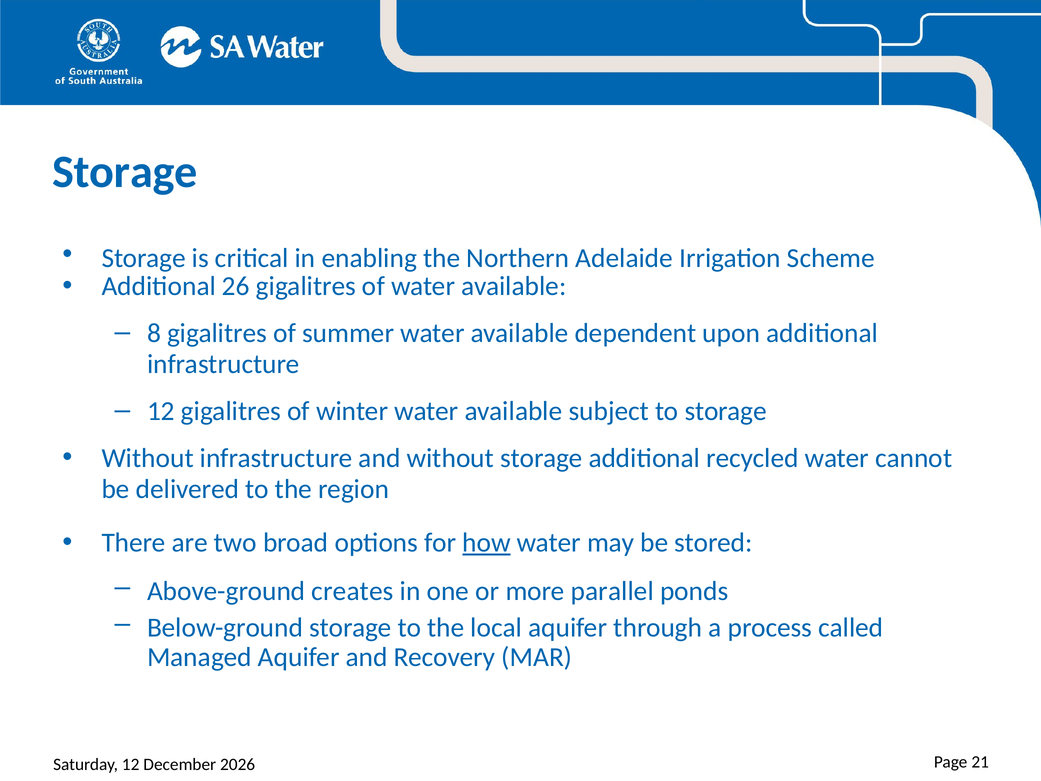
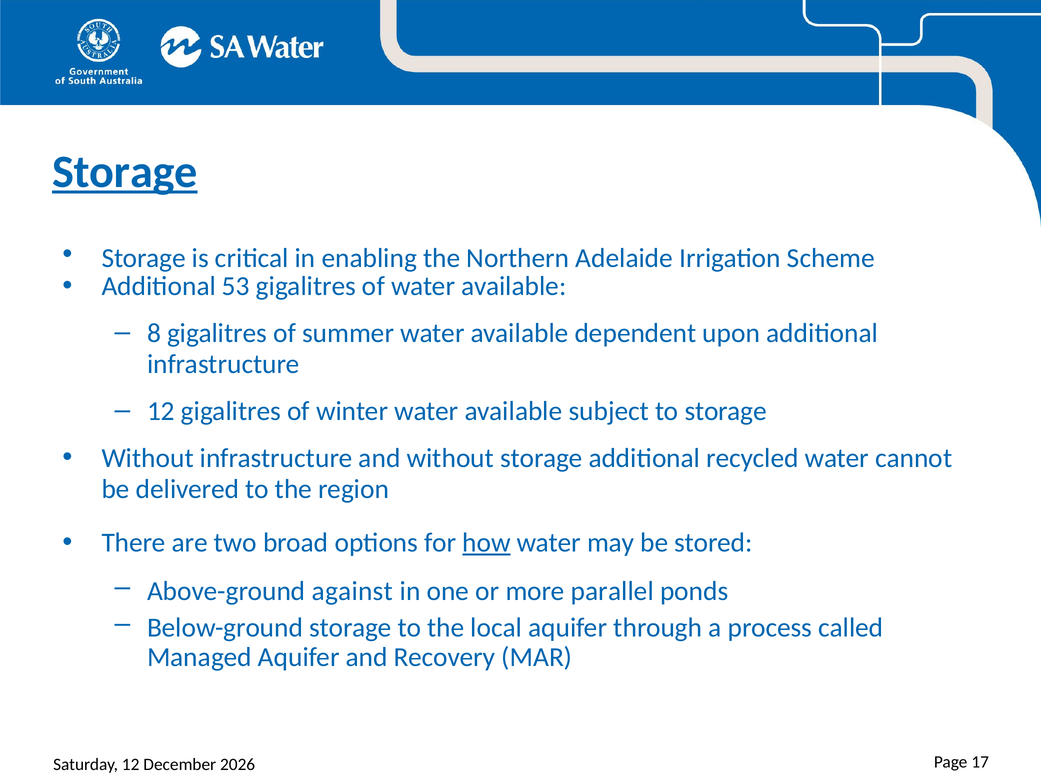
Storage underline: none -> present (125, 172)
26: 26 -> 53 (236, 286)
creates: creates -> against (352, 591)
21: 21 -> 17 (980, 762)
